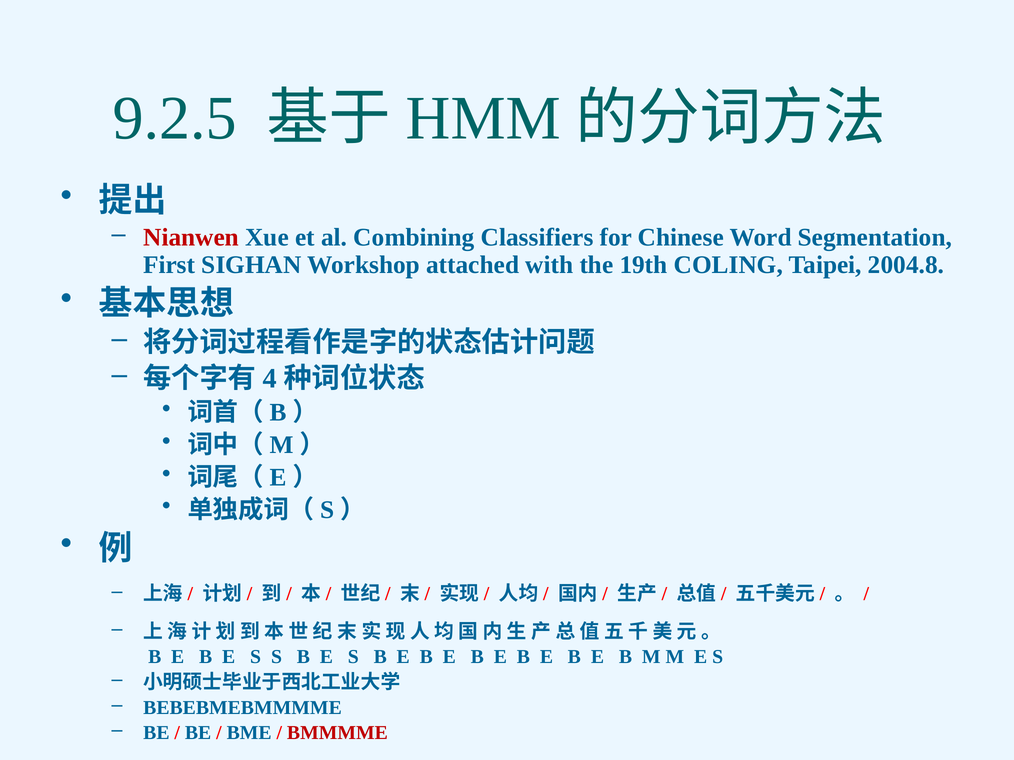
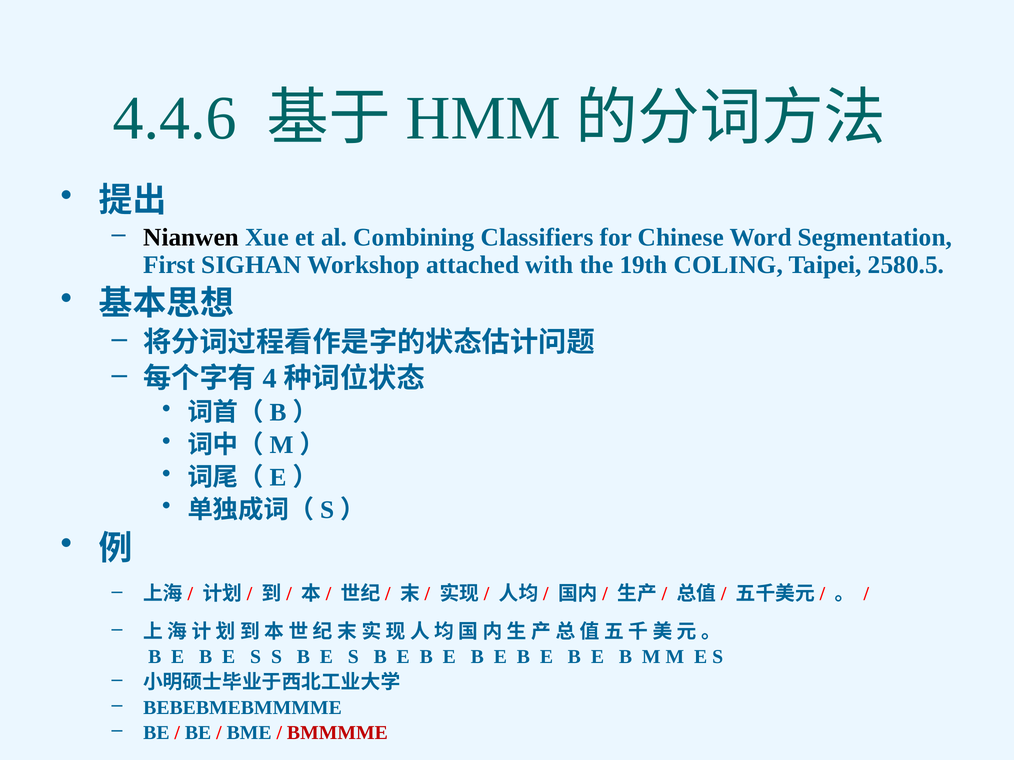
9.2.5: 9.2.5 -> 4.4.6 (175, 118)
Nianwen colour: red -> black (191, 238)
2004.8: 2004.8 -> 2580.5 (906, 265)
